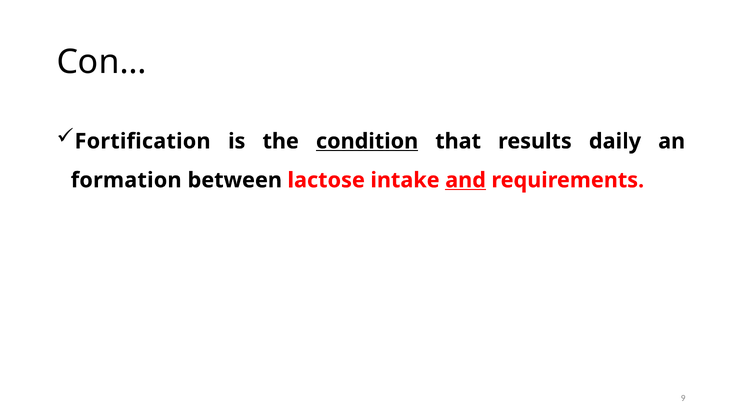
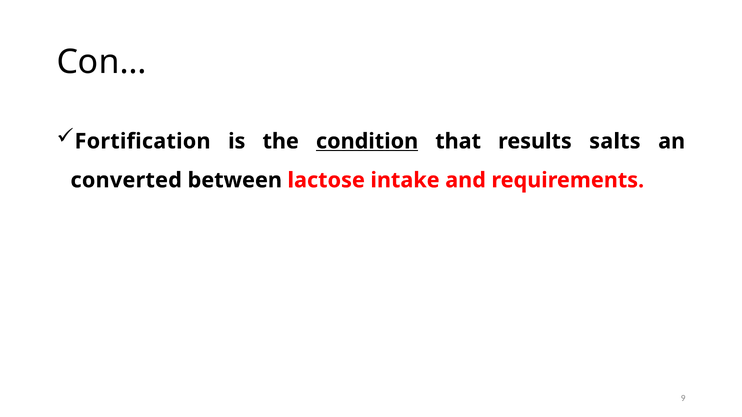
daily: daily -> salts (615, 141)
formation: formation -> converted (126, 180)
and underline: present -> none (466, 180)
